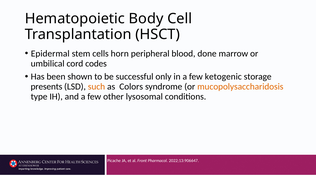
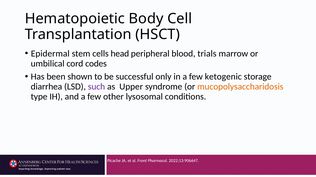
horn: horn -> head (120, 54)
done: done -> trials (207, 54)
presents: presents -> diarrhea (46, 87)
such colour: orange -> purple (96, 87)
Colors: Colors -> Upper (131, 87)
